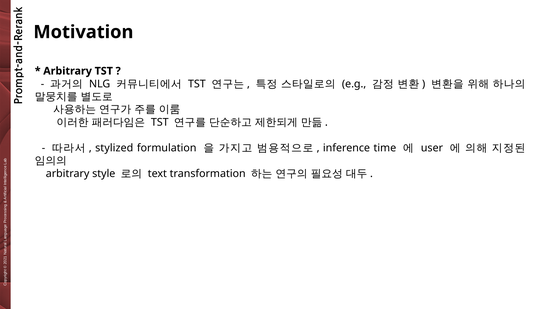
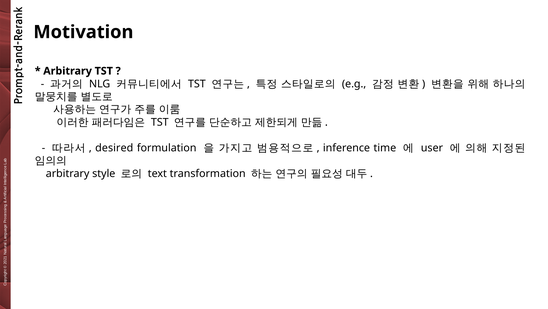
stylized: stylized -> desired (114, 148)
